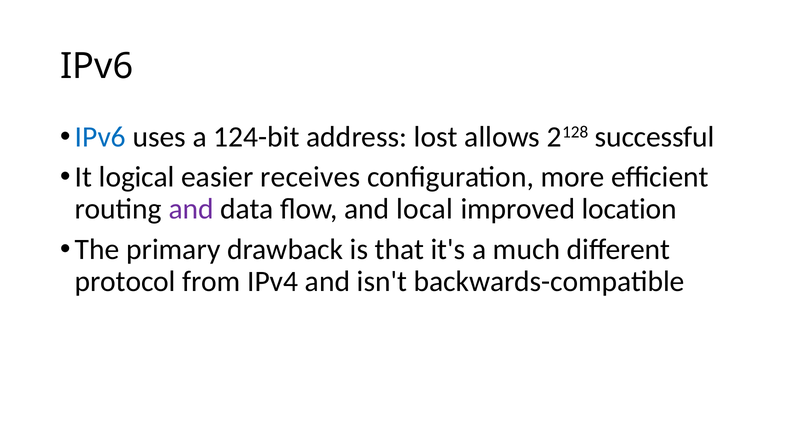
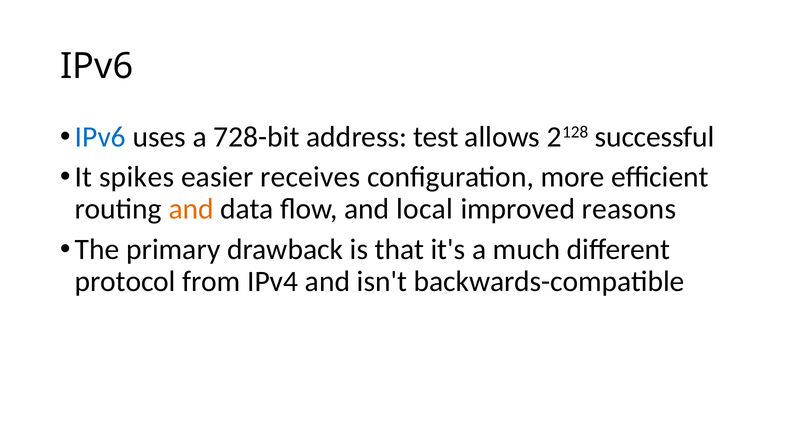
124-bit: 124-bit -> 728-bit (257, 137)
lost: lost -> test (436, 137)
logical: logical -> spikes (137, 177)
and colour: purple -> orange (191, 209)
location: location -> reasons (629, 209)
